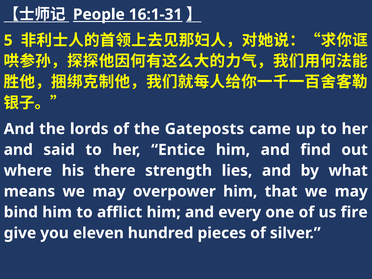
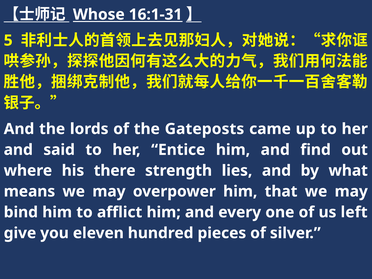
People: People -> Whose (99, 14)
fire: fire -> left (354, 212)
